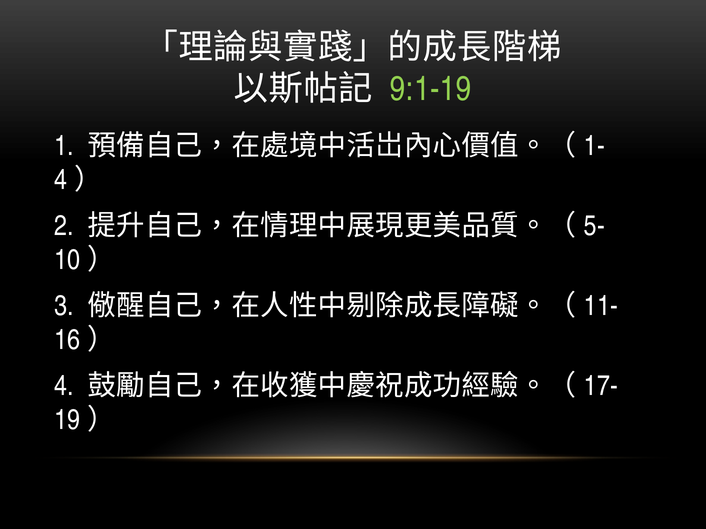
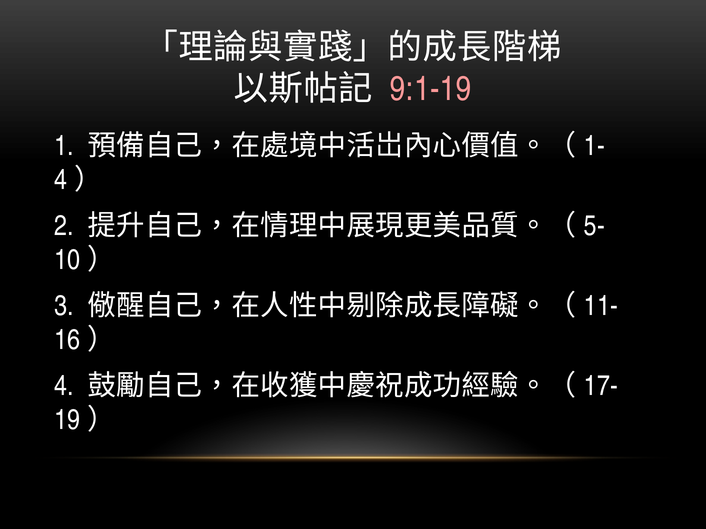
9:1-19 colour: light green -> pink (431, 89)
